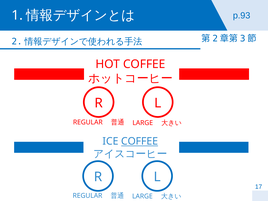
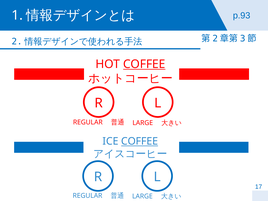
COFFEE underline: none -> present (144, 64)
